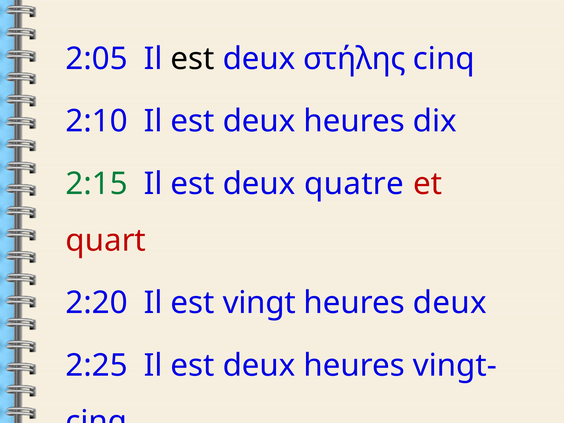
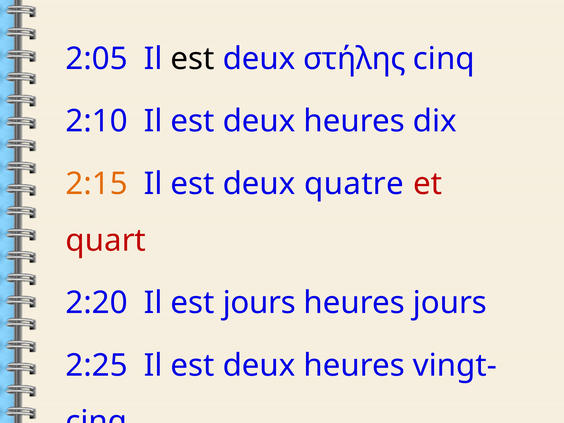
2:15 colour: green -> orange (97, 184)
est vingt: vingt -> jours (259, 303)
heures deux: deux -> jours (450, 303)
